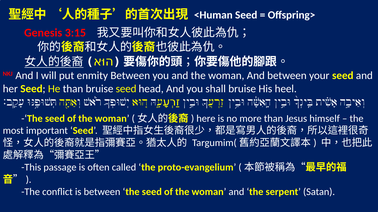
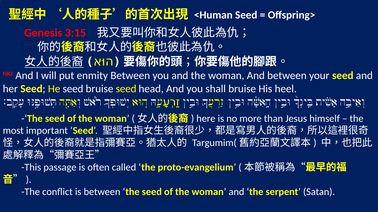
He than: than -> seed (73, 89)
